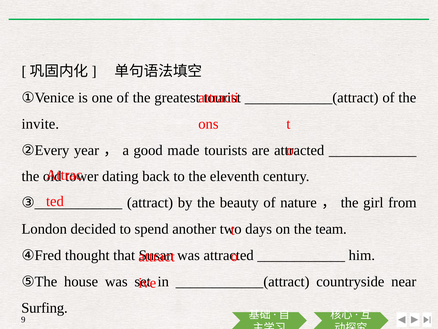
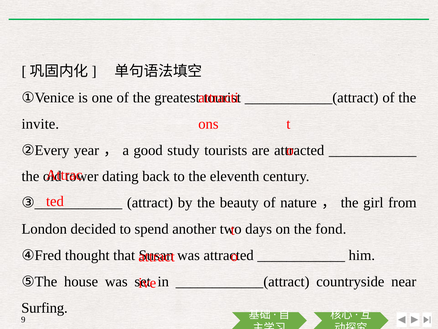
made: made -> study (183, 150)
team: team -> fond (331, 229)
